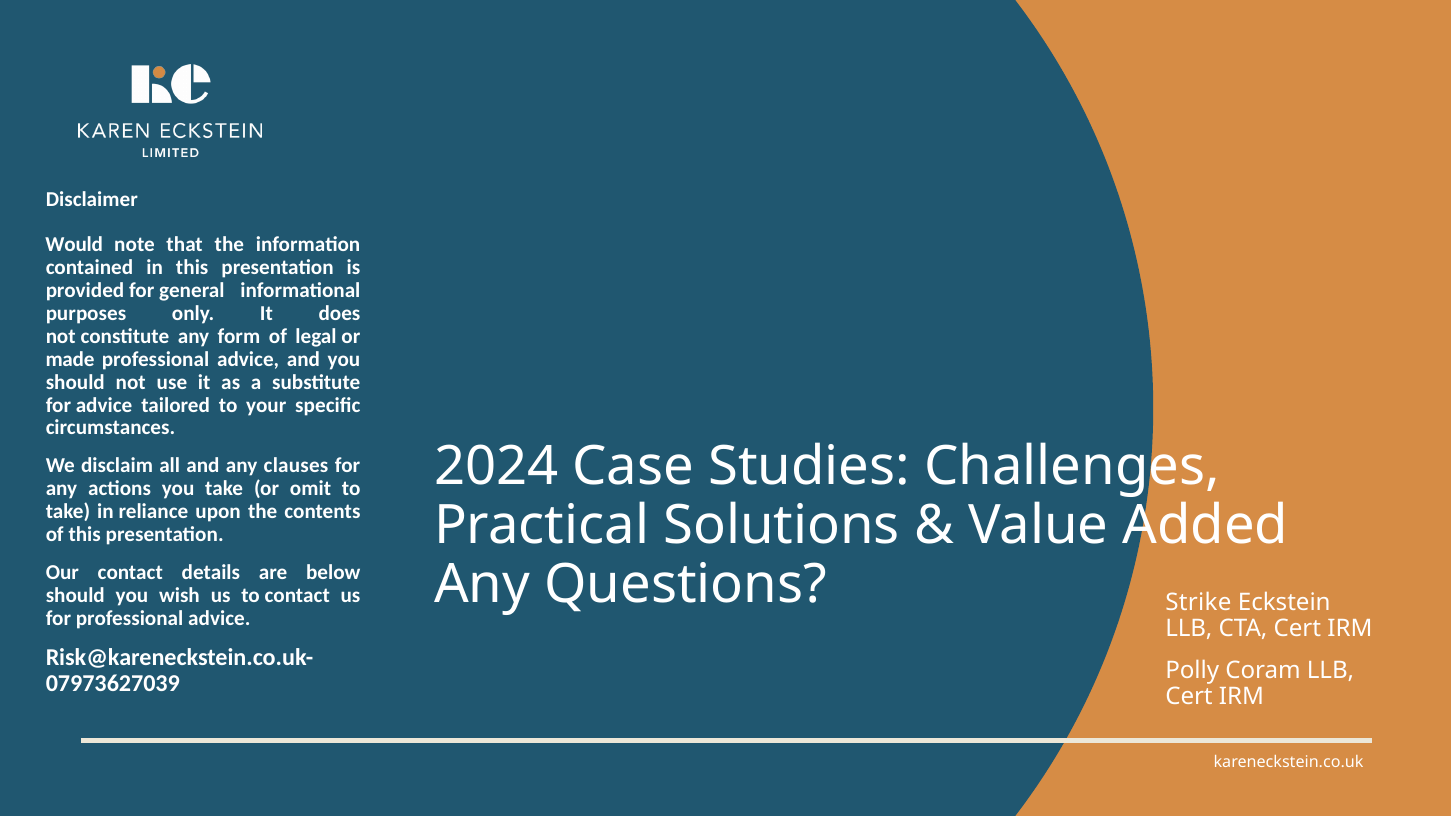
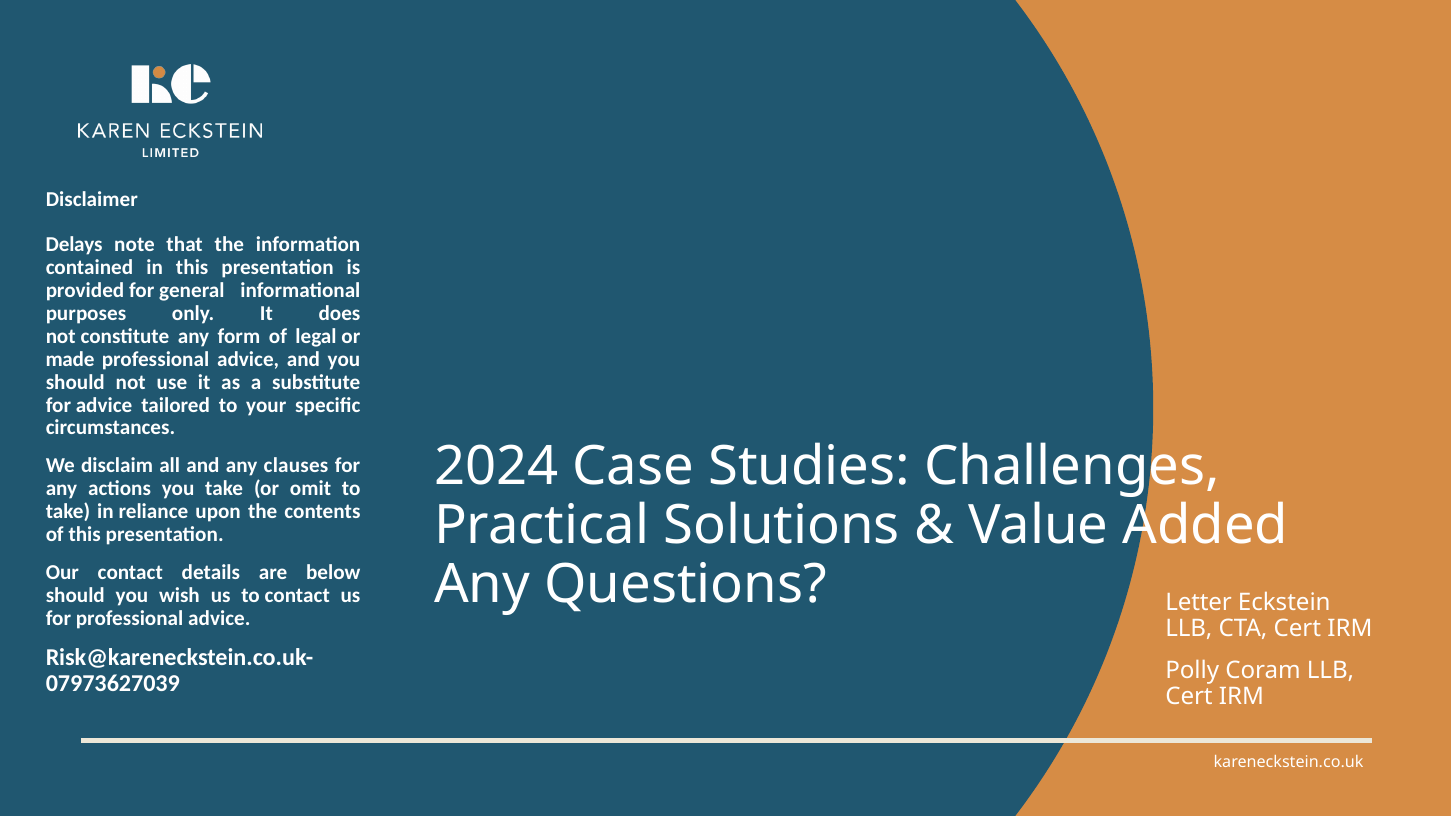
Would: Would -> Delays (74, 245)
Strike: Strike -> Letter (1199, 603)
